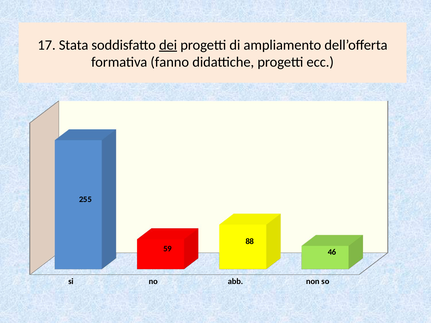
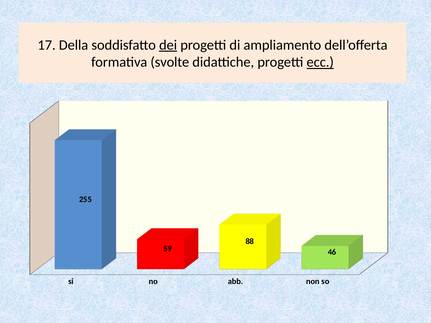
Stata: Stata -> Della (74, 45)
fanno: fanno -> svolte (170, 62)
ecc underline: none -> present (320, 62)
